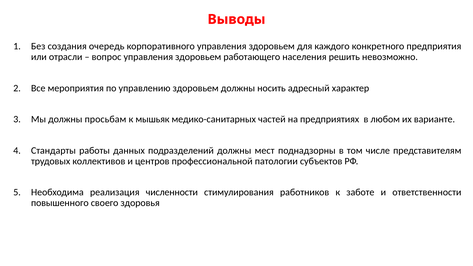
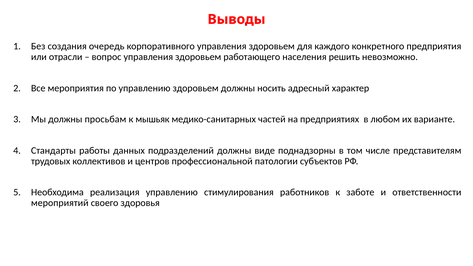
мест: мест -> виде (265, 150)
реализация численности: численности -> управлению (172, 192)
повышенного: повышенного -> мероприятий (60, 203)
